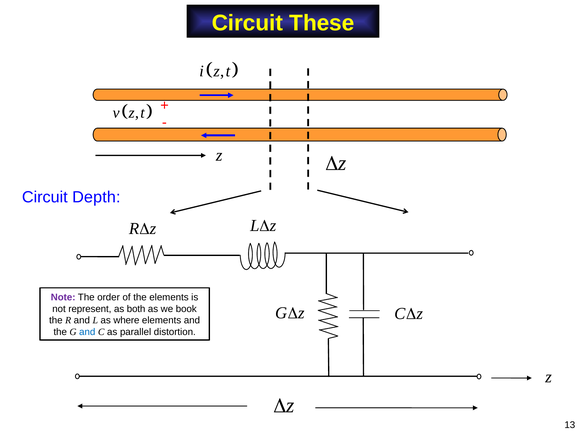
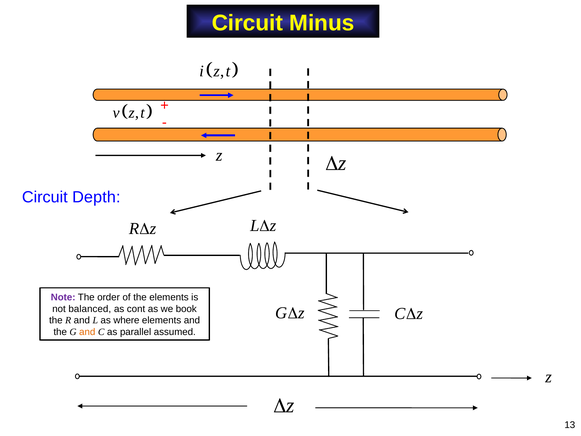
These: These -> Minus (322, 23)
represent: represent -> balanced (90, 309)
both: both -> cont (136, 309)
and colour: blue -> orange (87, 332)
distortion: distortion -> assumed (175, 332)
